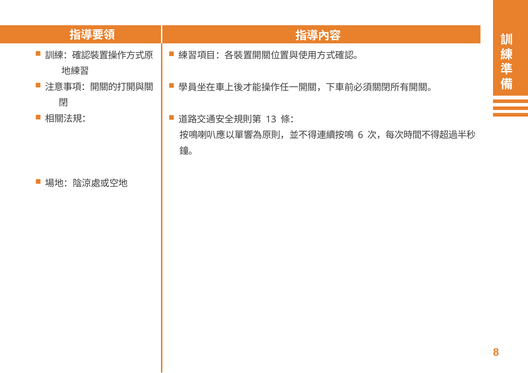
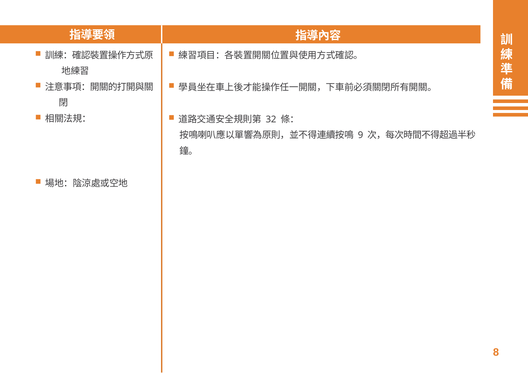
13: 13 -> 32 (271, 119)
6: 6 -> 9 (361, 135)
